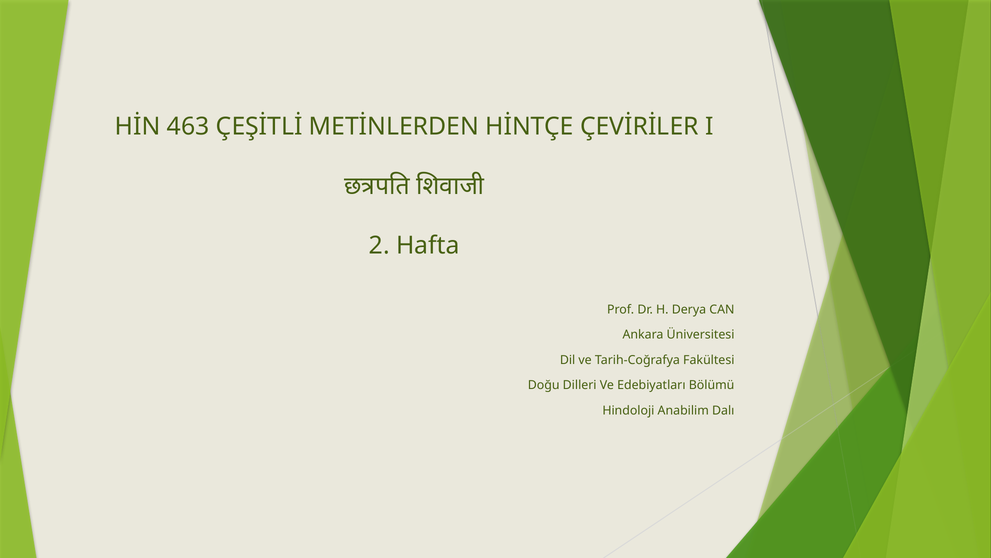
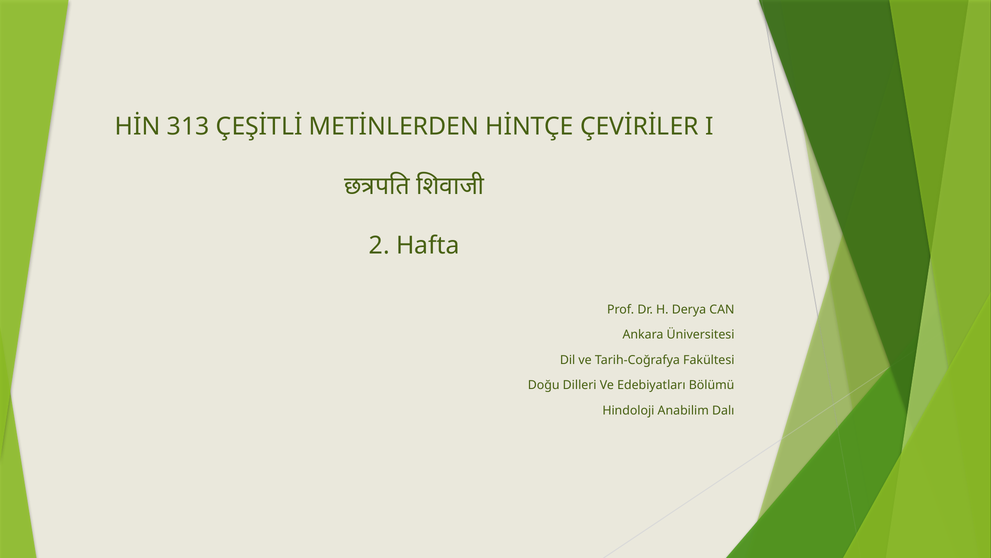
463: 463 -> 313 (188, 126)
